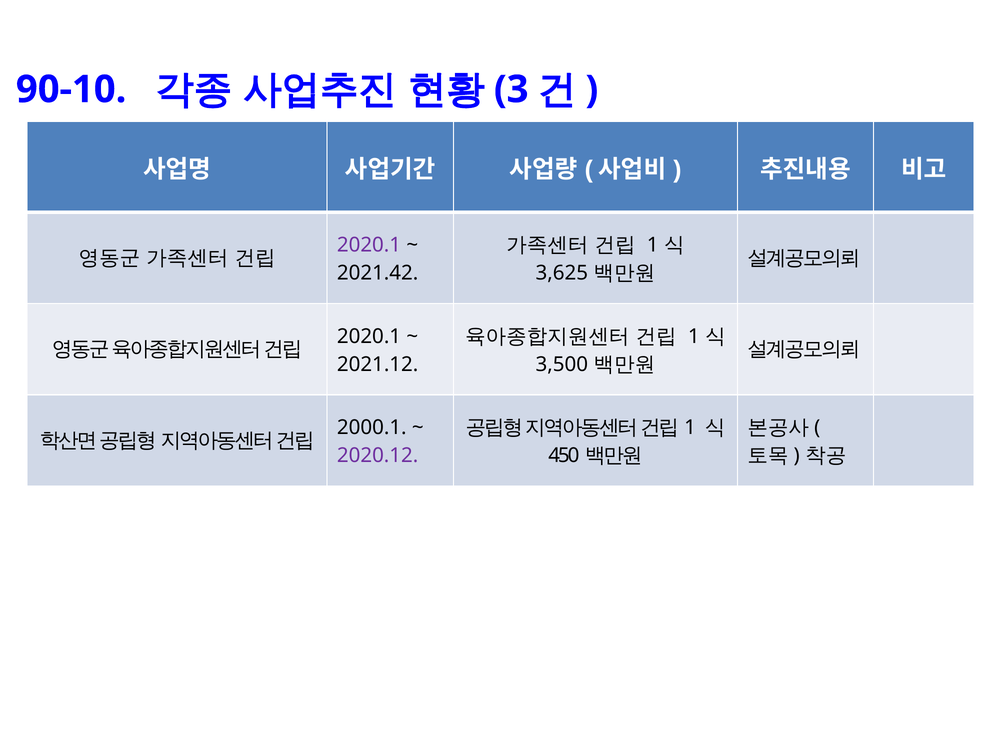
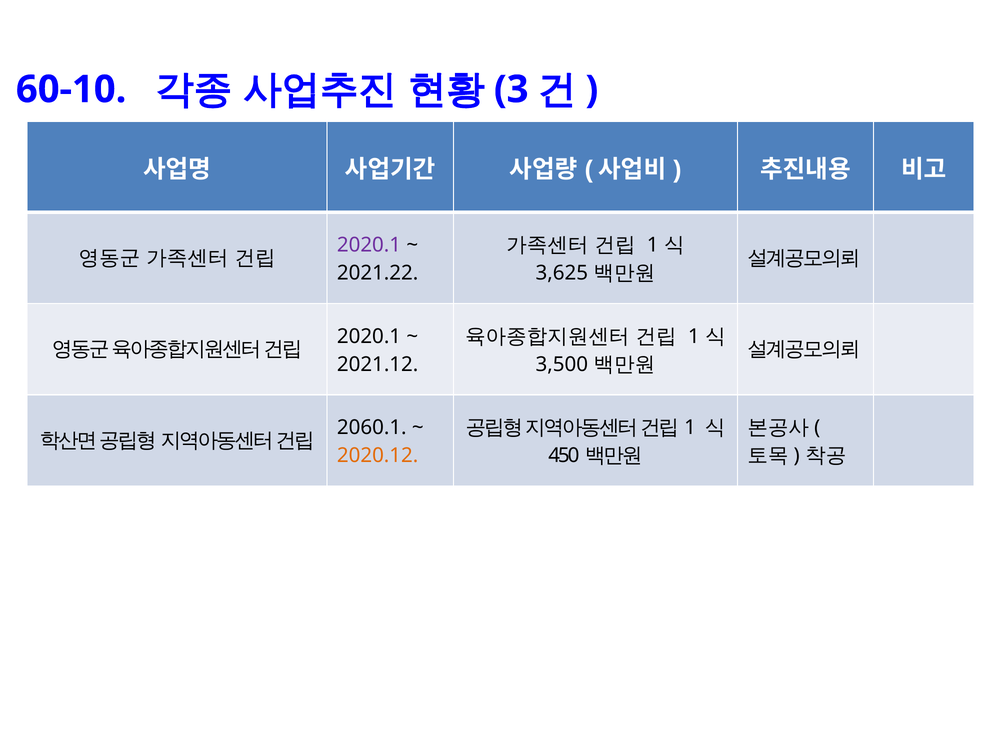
90-10: 90-10 -> 60-10 (71, 90)
2021.42: 2021.42 -> 2021.22 (378, 273)
2000.1: 2000.1 -> 2060.1 (372, 428)
2020.12 colour: purple -> orange (378, 456)
